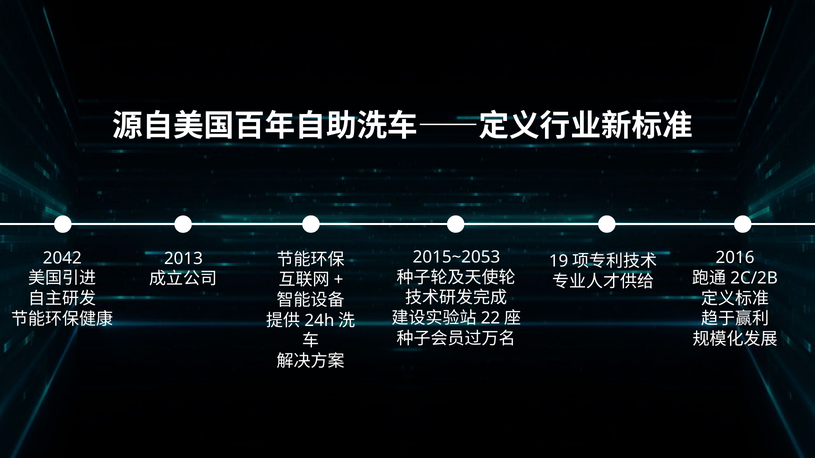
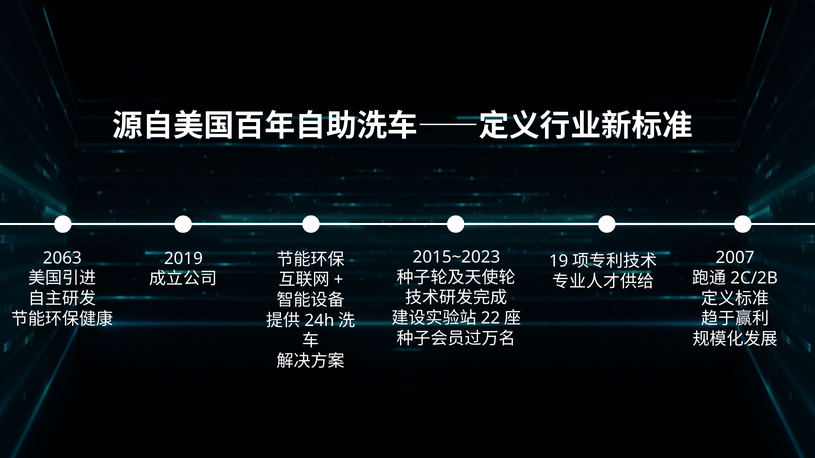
2015~2053: 2015~2053 -> 2015~2023 (456, 257)
2016: 2016 -> 2007 (735, 258)
2042: 2042 -> 2063 (62, 258)
2013: 2013 -> 2019 (183, 259)
